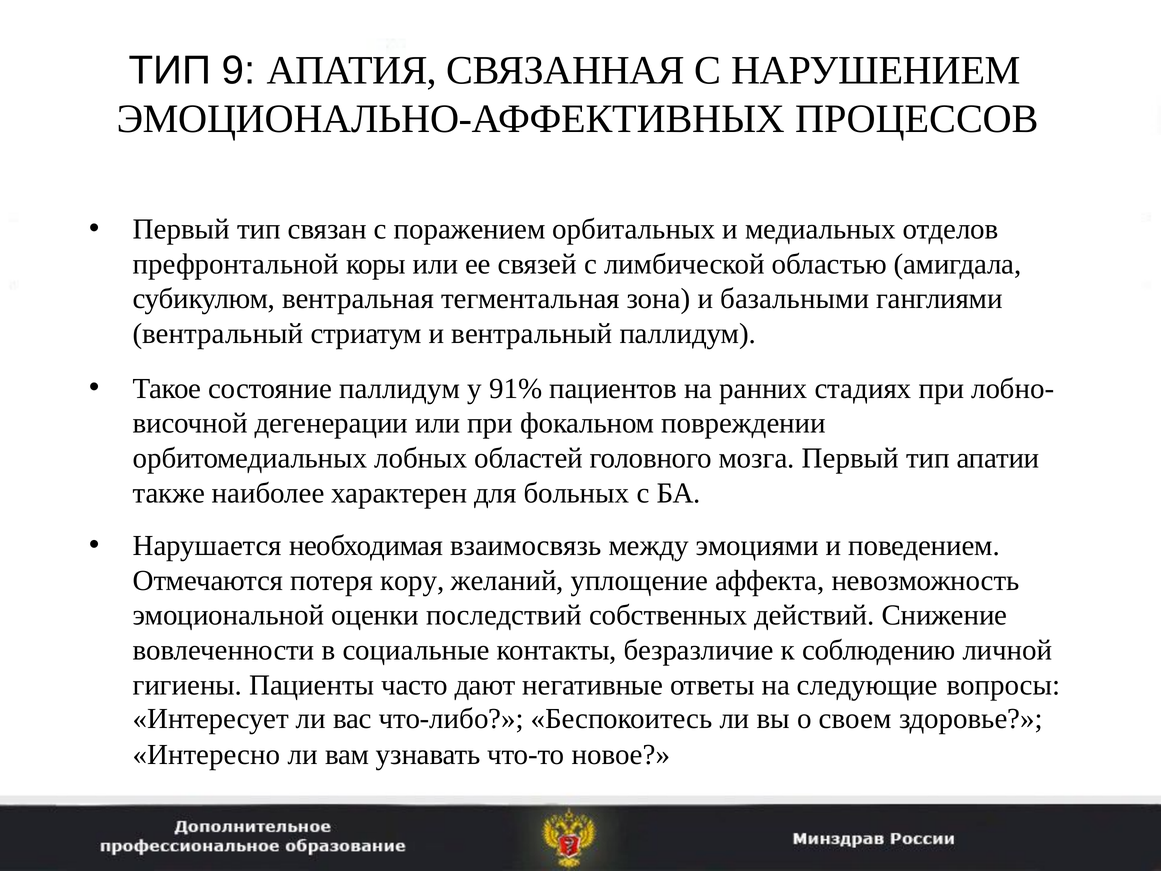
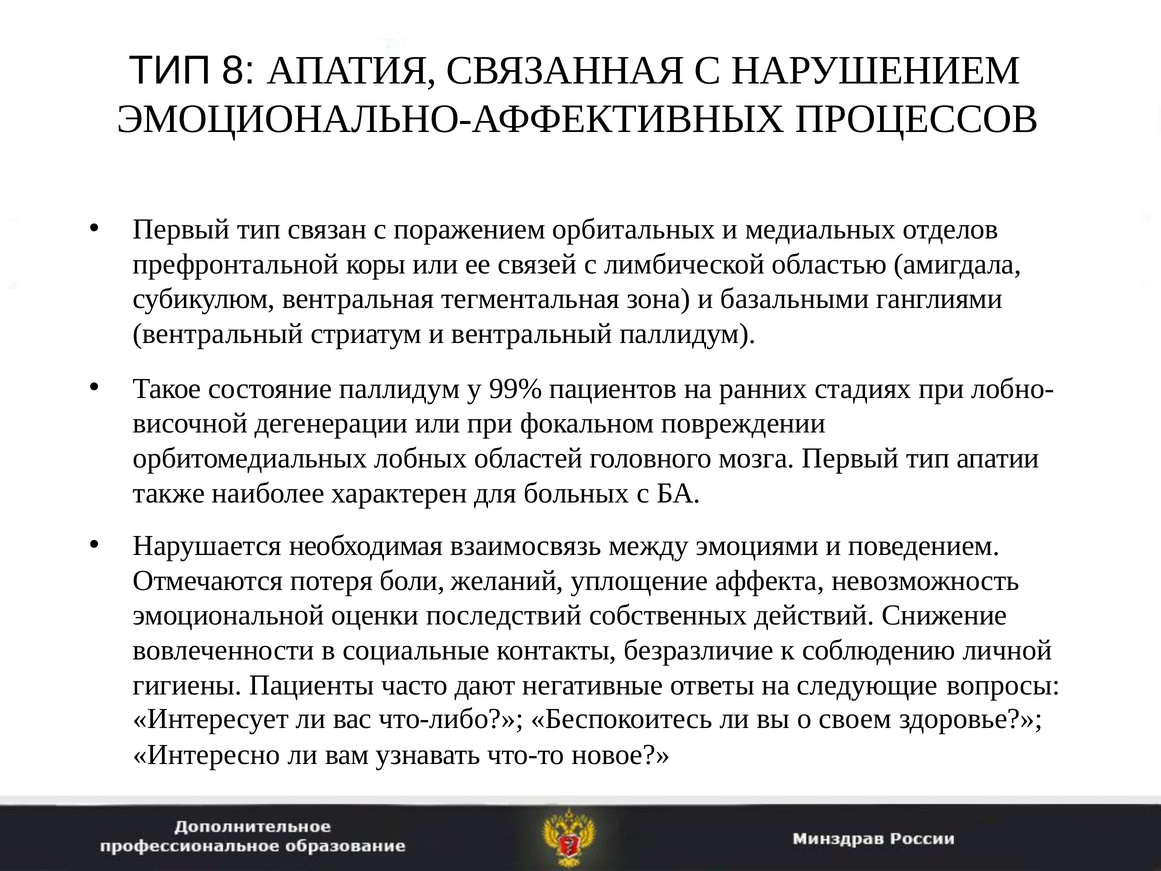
9: 9 -> 8 (239, 71)
91%: 91% -> 99% (516, 388)
кору: кору -> боли (412, 580)
